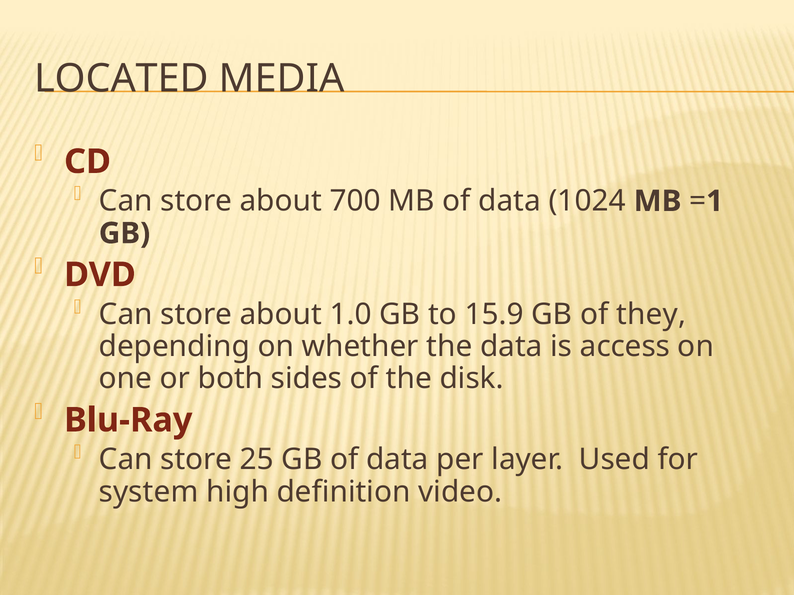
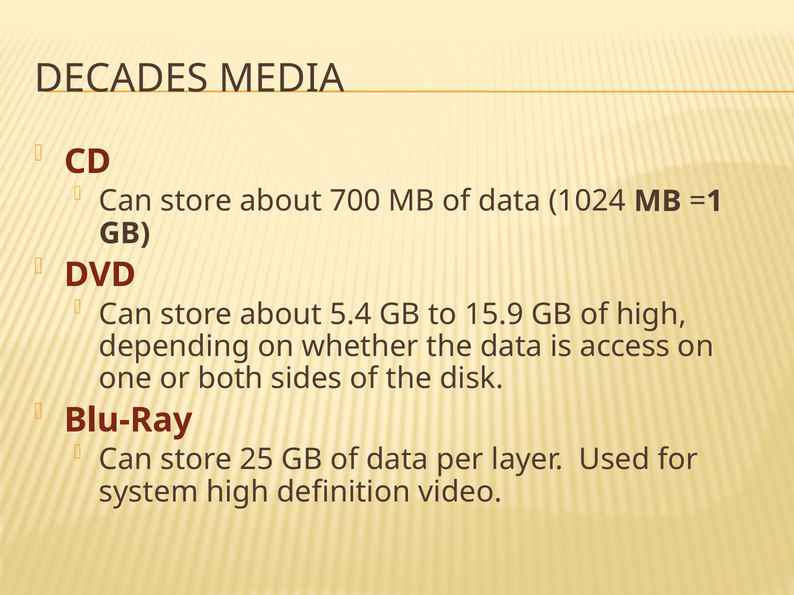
LOCATED: LOCATED -> DECADES (121, 79)
1.0: 1.0 -> 5.4 (351, 315)
of they: they -> high (651, 315)
